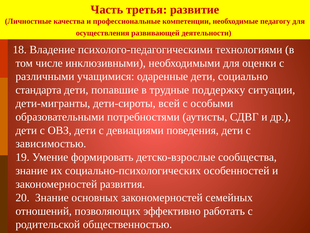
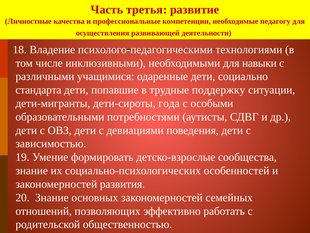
оценки: оценки -> навыки (259, 63)
всей: всей -> года (169, 103)
